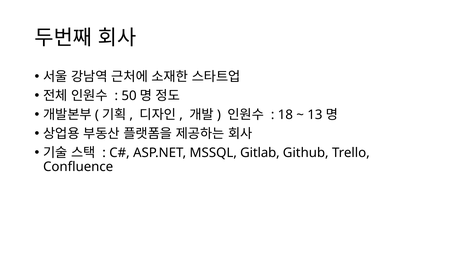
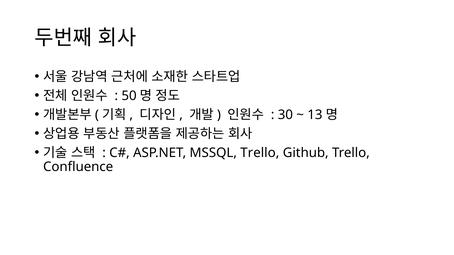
18: 18 -> 30 (285, 115)
MSSQL Gitlab: Gitlab -> Trello (260, 153)
